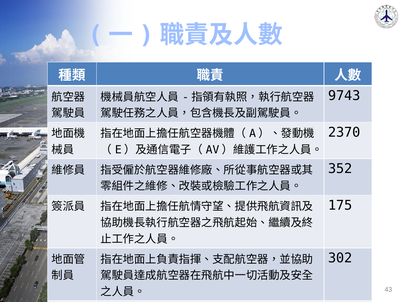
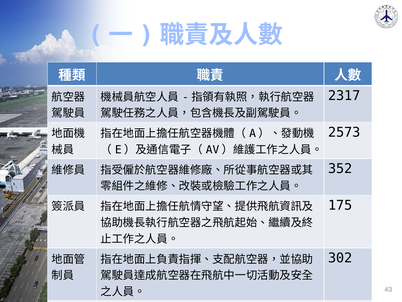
9743: 9743 -> 2317 (344, 96)
2370: 2370 -> 2573 (344, 132)
